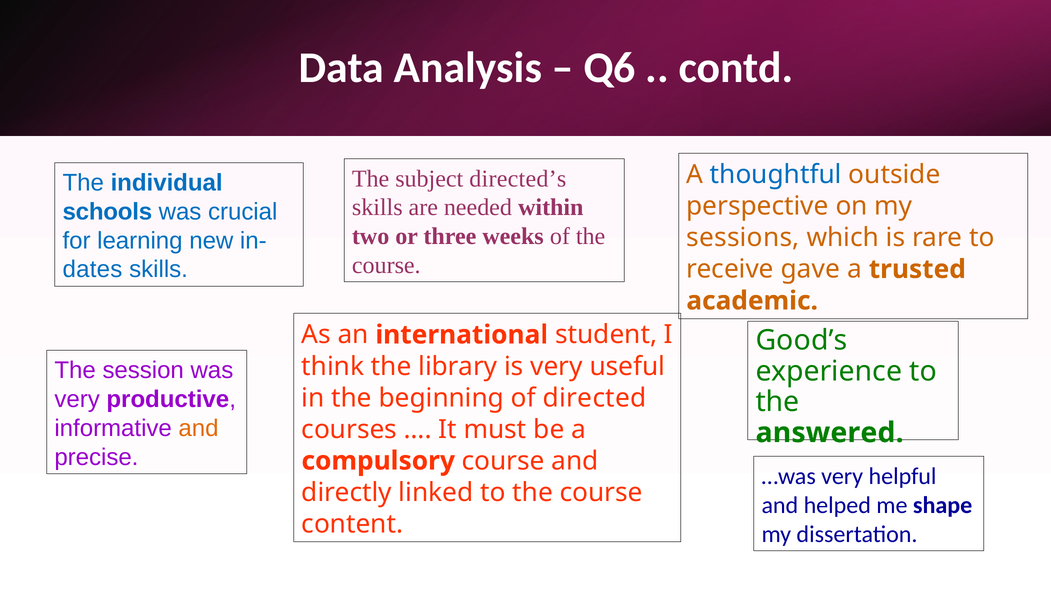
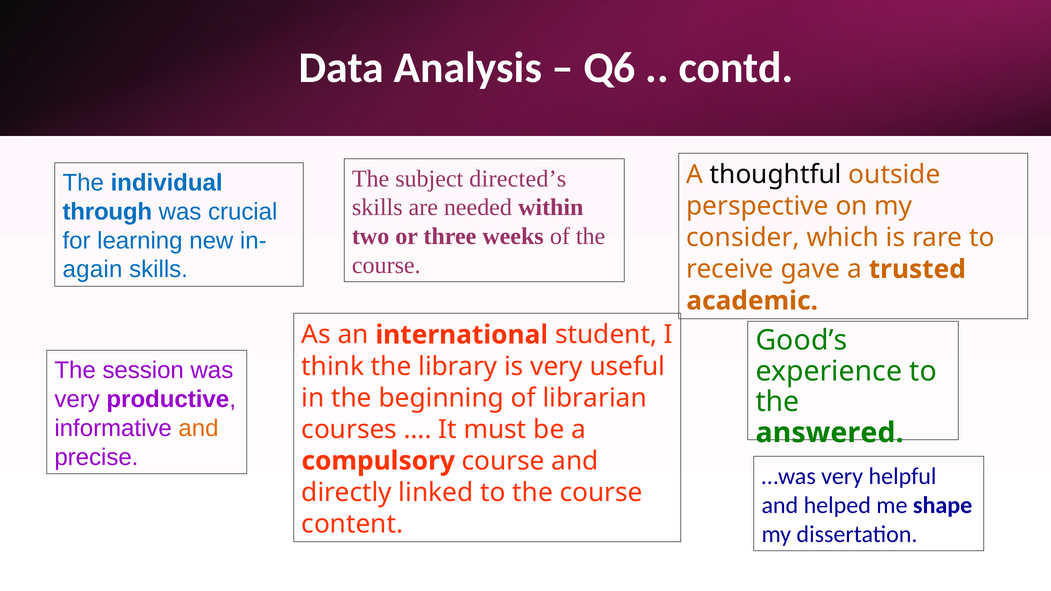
thoughtful colour: blue -> black (776, 175)
schools: schools -> through (107, 212)
sessions: sessions -> consider (743, 238)
dates: dates -> again (92, 270)
directed: directed -> librarian (595, 398)
